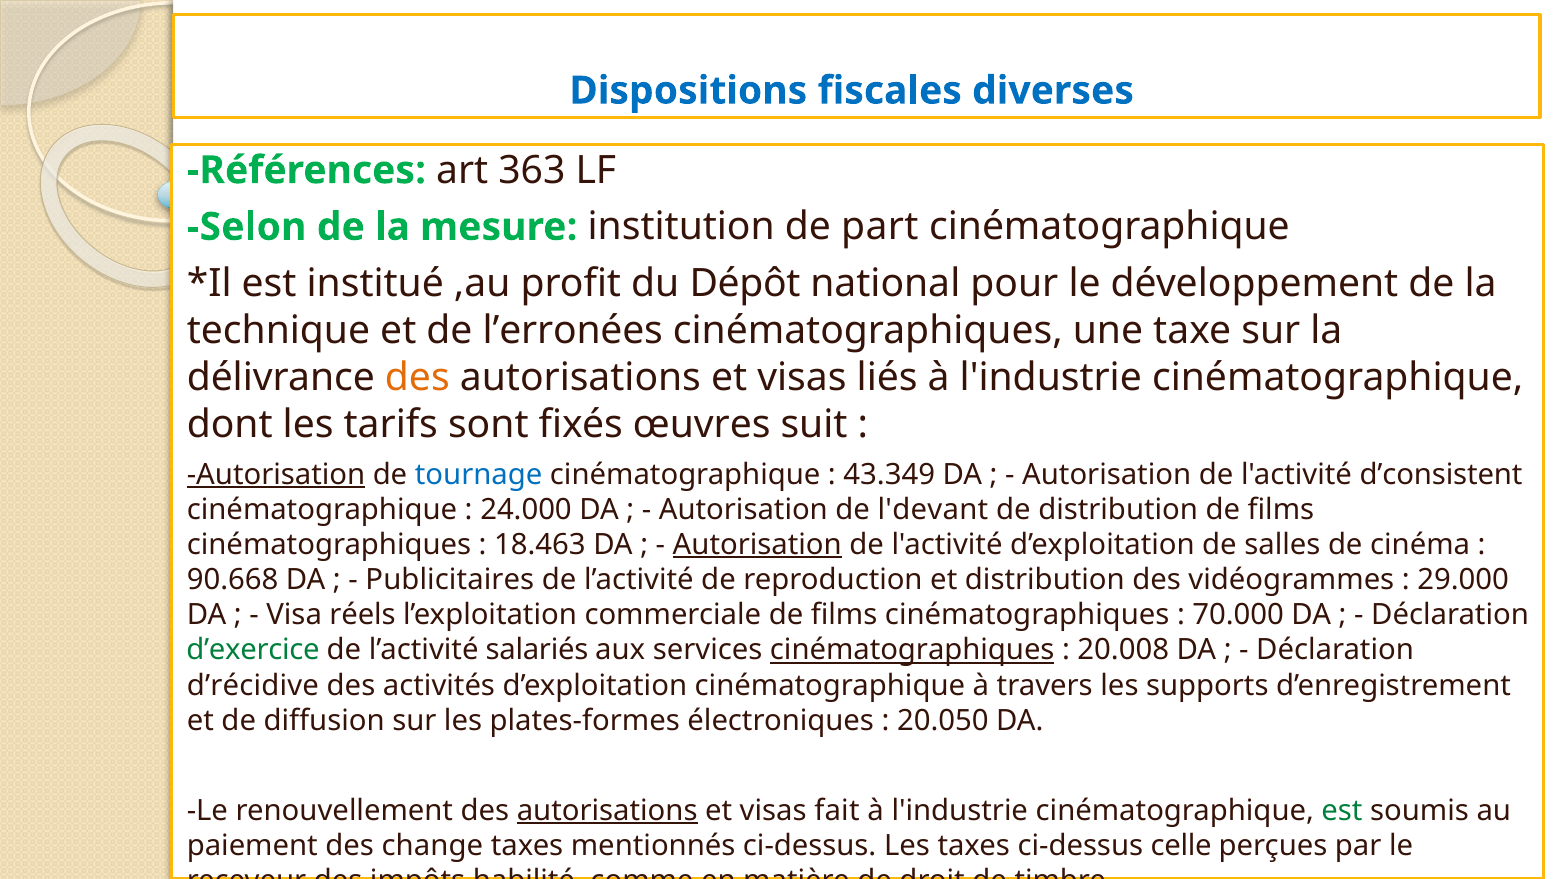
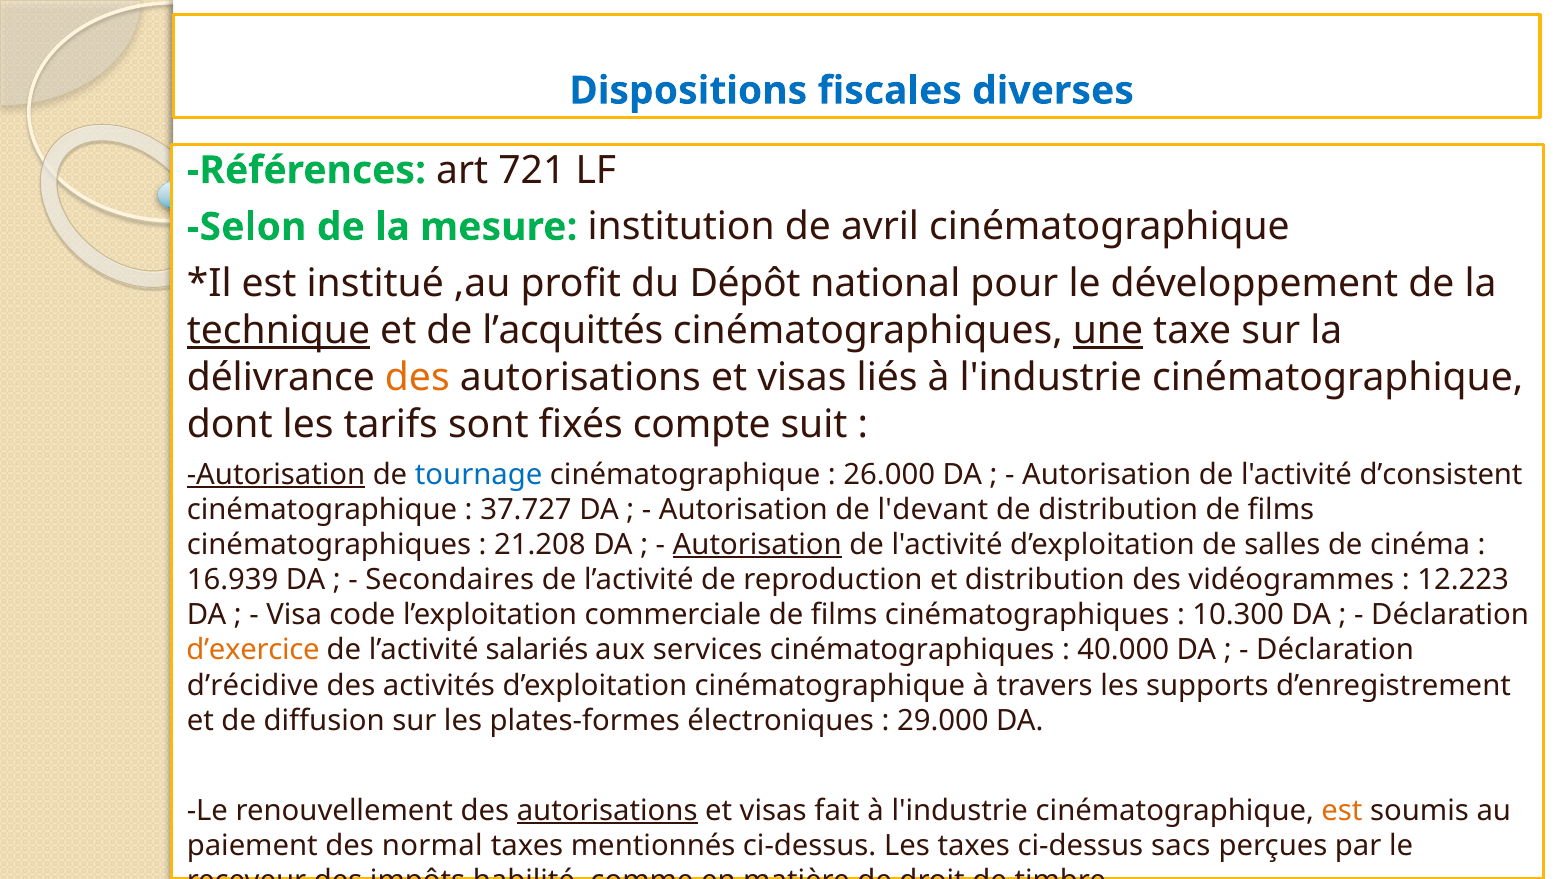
363: 363 -> 721 (532, 170)
part: part -> avril (880, 227)
technique underline: none -> present (278, 330)
l’erronées: l’erronées -> l’acquittés (573, 330)
une underline: none -> present (1108, 330)
œuvres: œuvres -> compte (702, 424)
43.349: 43.349 -> 26.000 (889, 474)
24.000: 24.000 -> 37.727 (526, 509)
18.463: 18.463 -> 21.208 (540, 544)
90.668: 90.668 -> 16.939 (233, 580)
Publicitaires: Publicitaires -> Secondaires (450, 580)
29.000: 29.000 -> 12.223 (1463, 580)
réels: réels -> code (362, 615)
70.000: 70.000 -> 10.300 (1238, 615)
d’exercice colour: green -> orange (253, 650)
cinématographiques underline: present -> none (912, 650)
20.008: 20.008 -> 40.000 (1123, 650)
20.050: 20.050 -> 29.000 (943, 720)
est colour: green -> orange (1342, 810)
change: change -> normal (432, 845)
celle: celle -> sacs (1181, 845)
